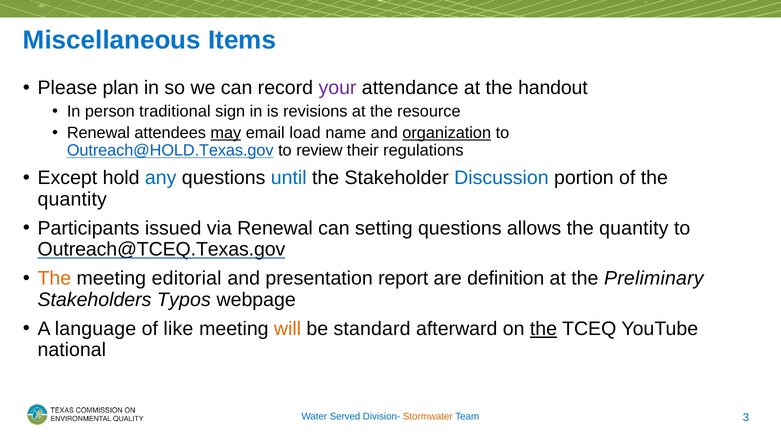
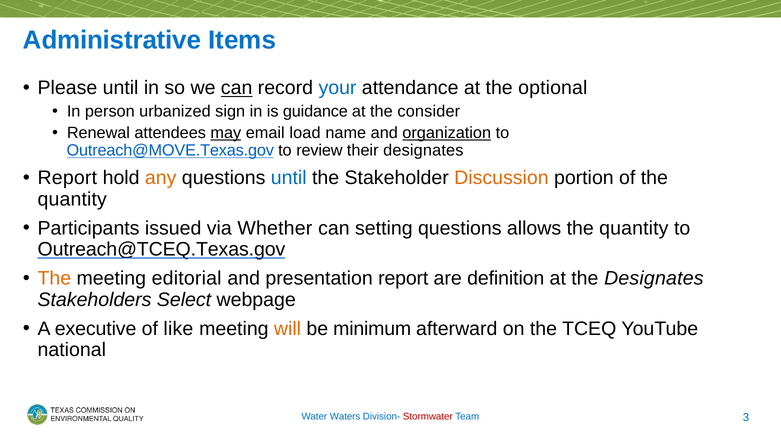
Miscellaneous: Miscellaneous -> Administrative (112, 40)
Please plan: plan -> until (121, 88)
can underline: none -> present (237, 88)
your colour: purple -> blue (338, 88)
handout: handout -> optional (553, 88)
traditional: traditional -> urbanized (175, 111)
revisions: revisions -> guidance (315, 111)
resource: resource -> consider (429, 111)
Outreach@HOLD.Texas.gov: Outreach@HOLD.Texas.gov -> Outreach@MOVE.Texas.gov (170, 151)
their regulations: regulations -> designates (423, 151)
Except: Except -> Report (67, 178)
any colour: blue -> orange (161, 178)
Discussion colour: blue -> orange (501, 178)
via Renewal: Renewal -> Whether (275, 228)
the Preliminary: Preliminary -> Designates (654, 279)
Typos: Typos -> Select (184, 300)
language: language -> executive (96, 329)
standard: standard -> minimum (372, 329)
the underline: present -> none (543, 329)
Served: Served -> Waters (345, 417)
Stormwater colour: orange -> red (428, 417)
